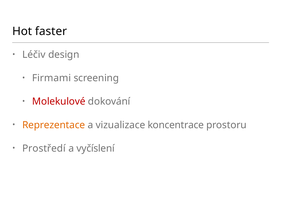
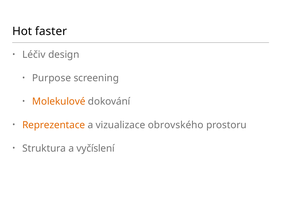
Firmami: Firmami -> Purpose (52, 78)
Molekulové colour: red -> orange (59, 101)
koncentrace: koncentrace -> obrovského (176, 125)
Prostředí: Prostředí -> Struktura (44, 148)
